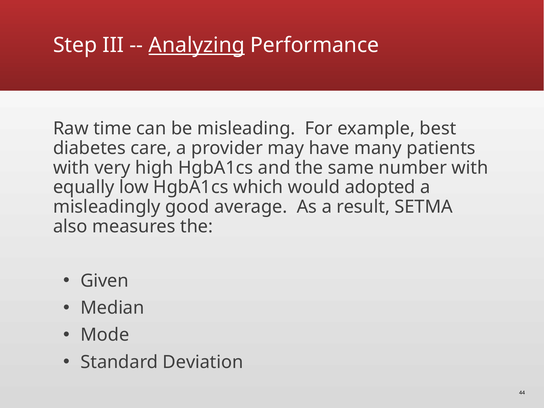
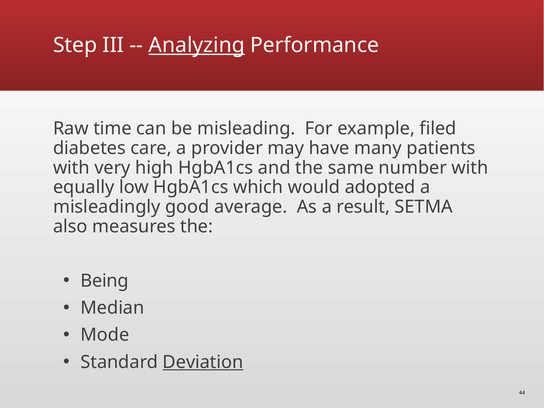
best: best -> filed (438, 129)
Given: Given -> Being (105, 281)
Deviation underline: none -> present (203, 362)
